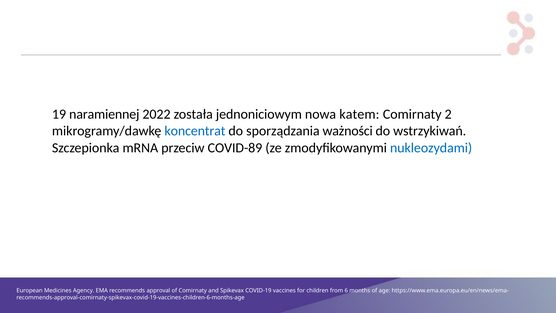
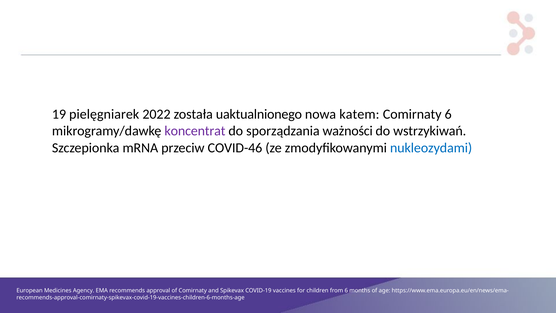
naramiennej: naramiennej -> pielęgniarek (104, 114)
jednoniciowym: jednoniciowym -> uaktualnionego (259, 114)
Comirnaty 2: 2 -> 6 (448, 114)
koncentrat colour: blue -> purple (195, 131)
COVID-89: COVID-89 -> COVID-46 (235, 148)
